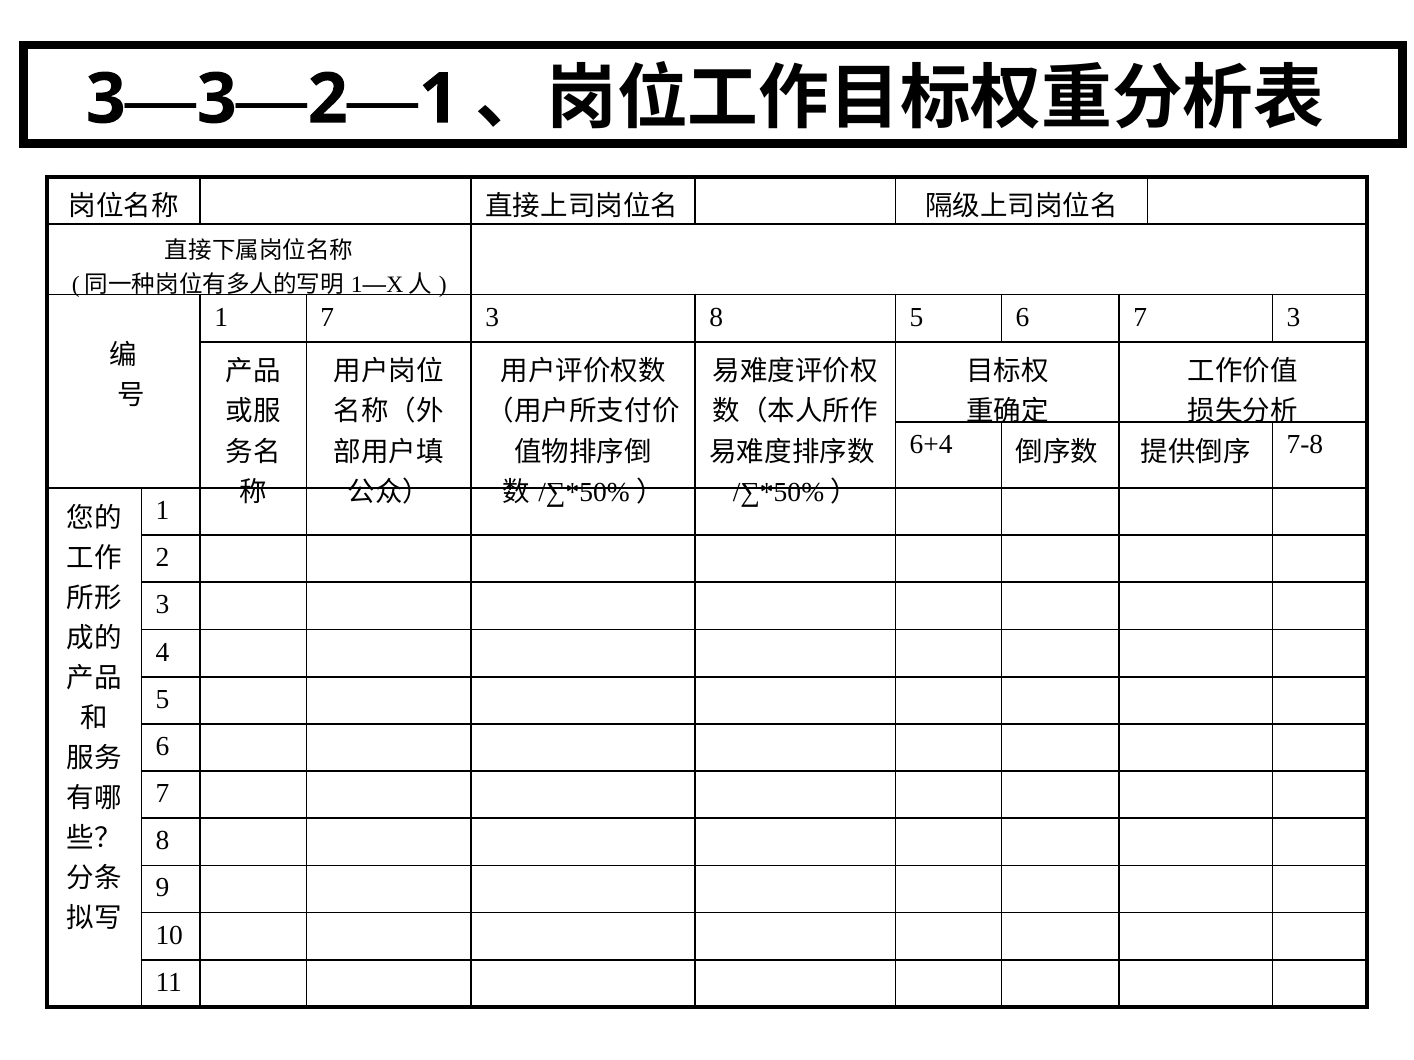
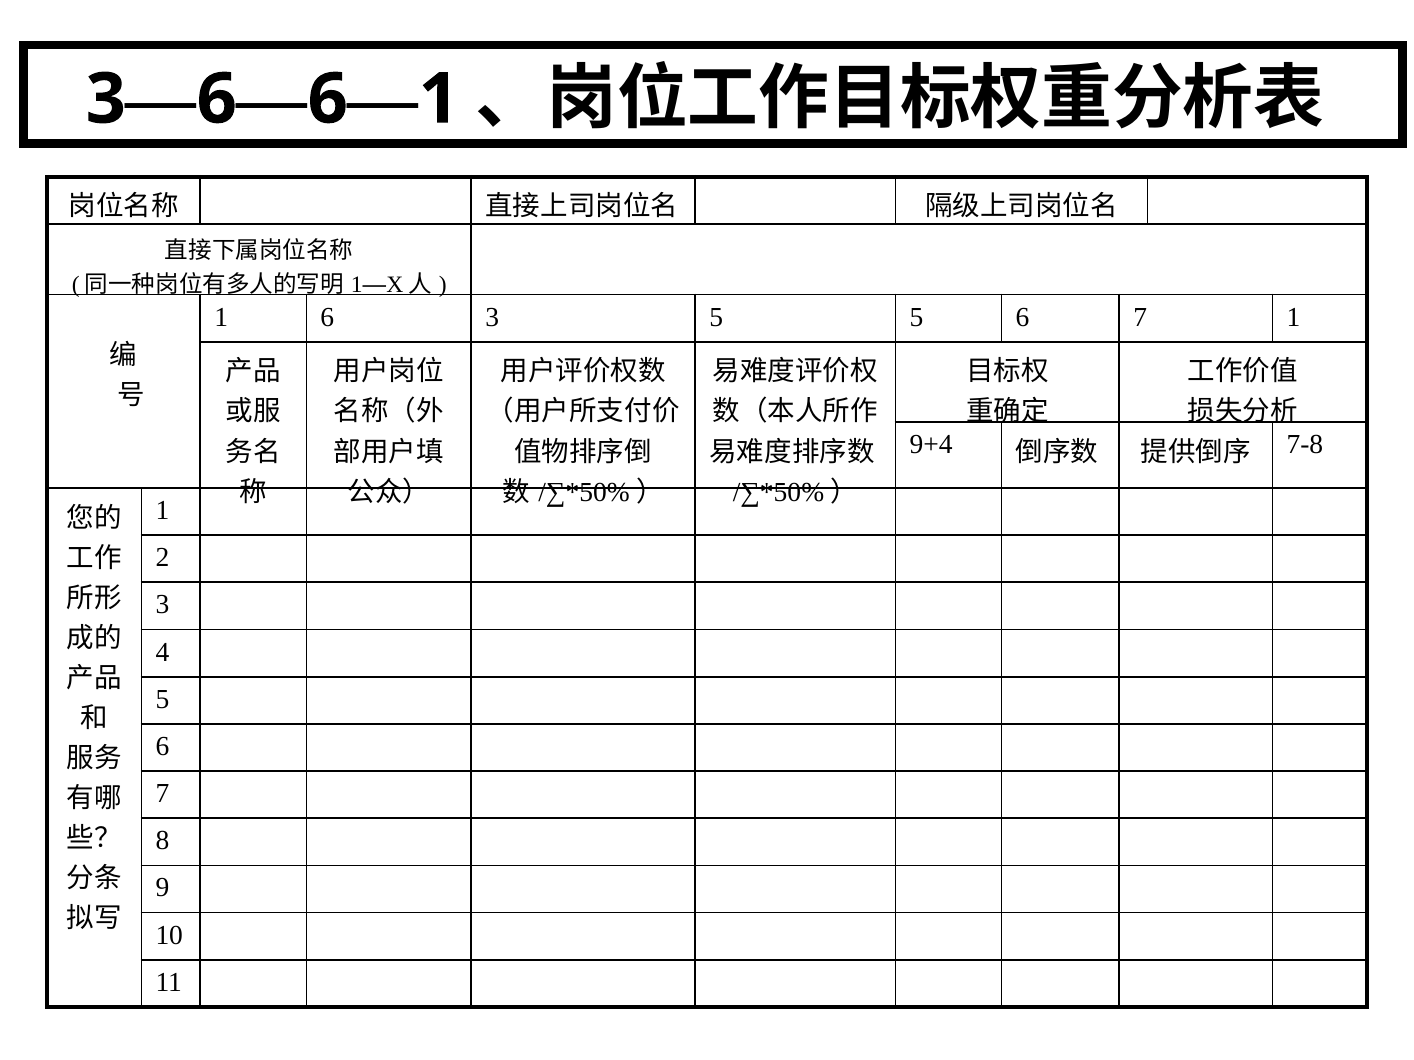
3: 3 -> 6 (217, 99)
2: 2 -> 6 (328, 99)
1 7: 7 -> 6 (327, 317)
3 8: 8 -> 5 (716, 317)
6 7 3: 3 -> 1 (1293, 317)
6+4: 6+4 -> 9+4 (931, 445)
